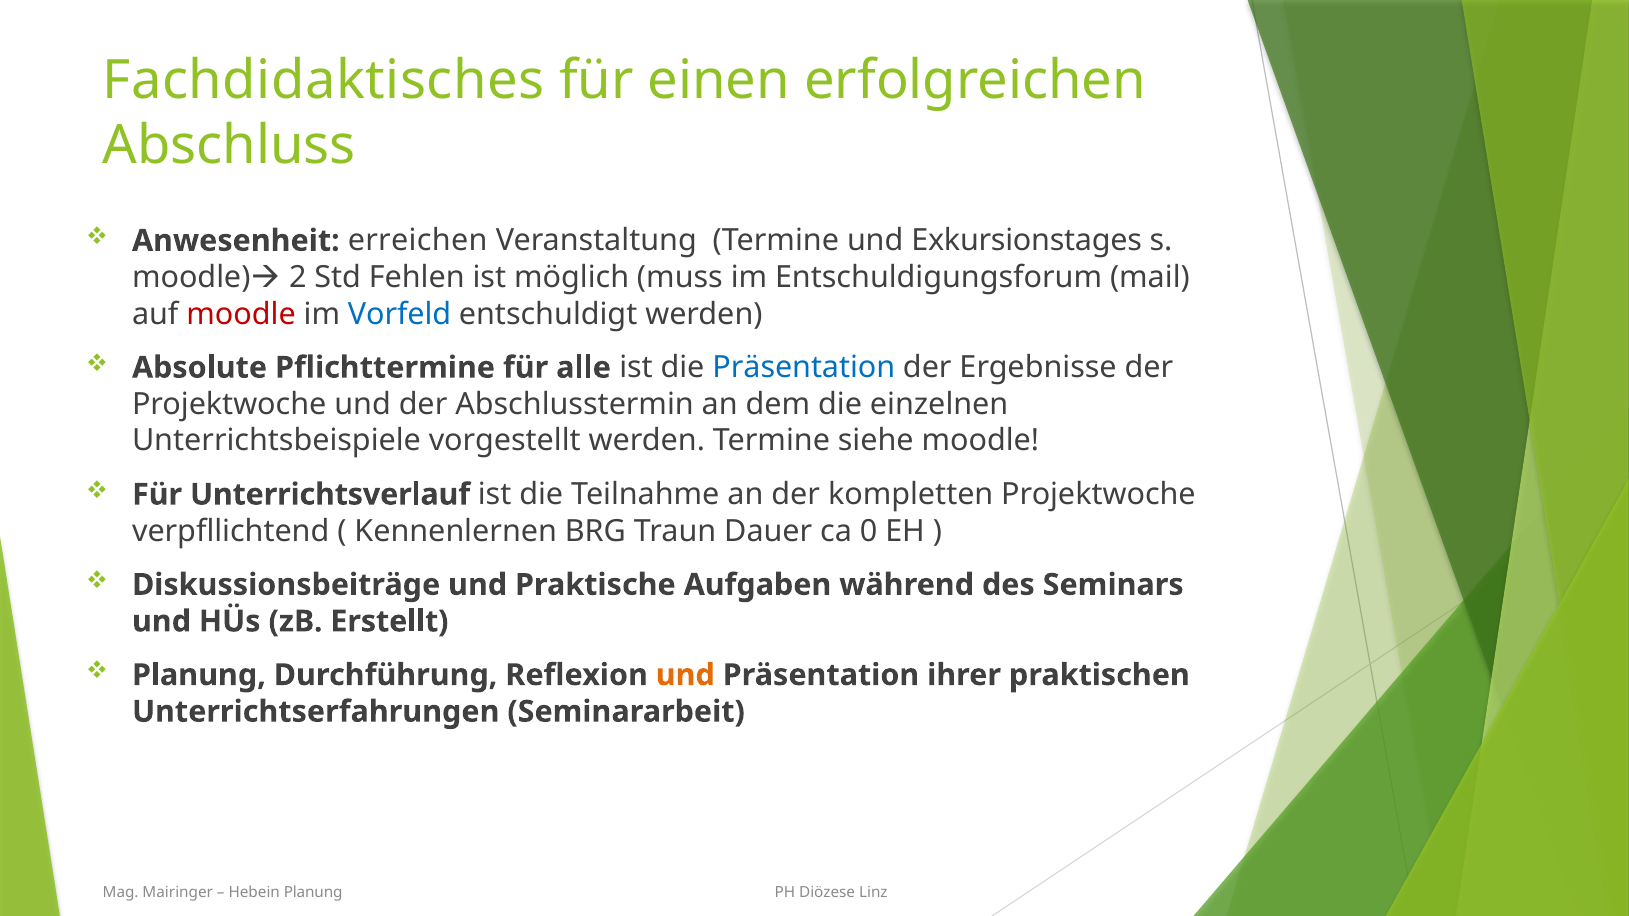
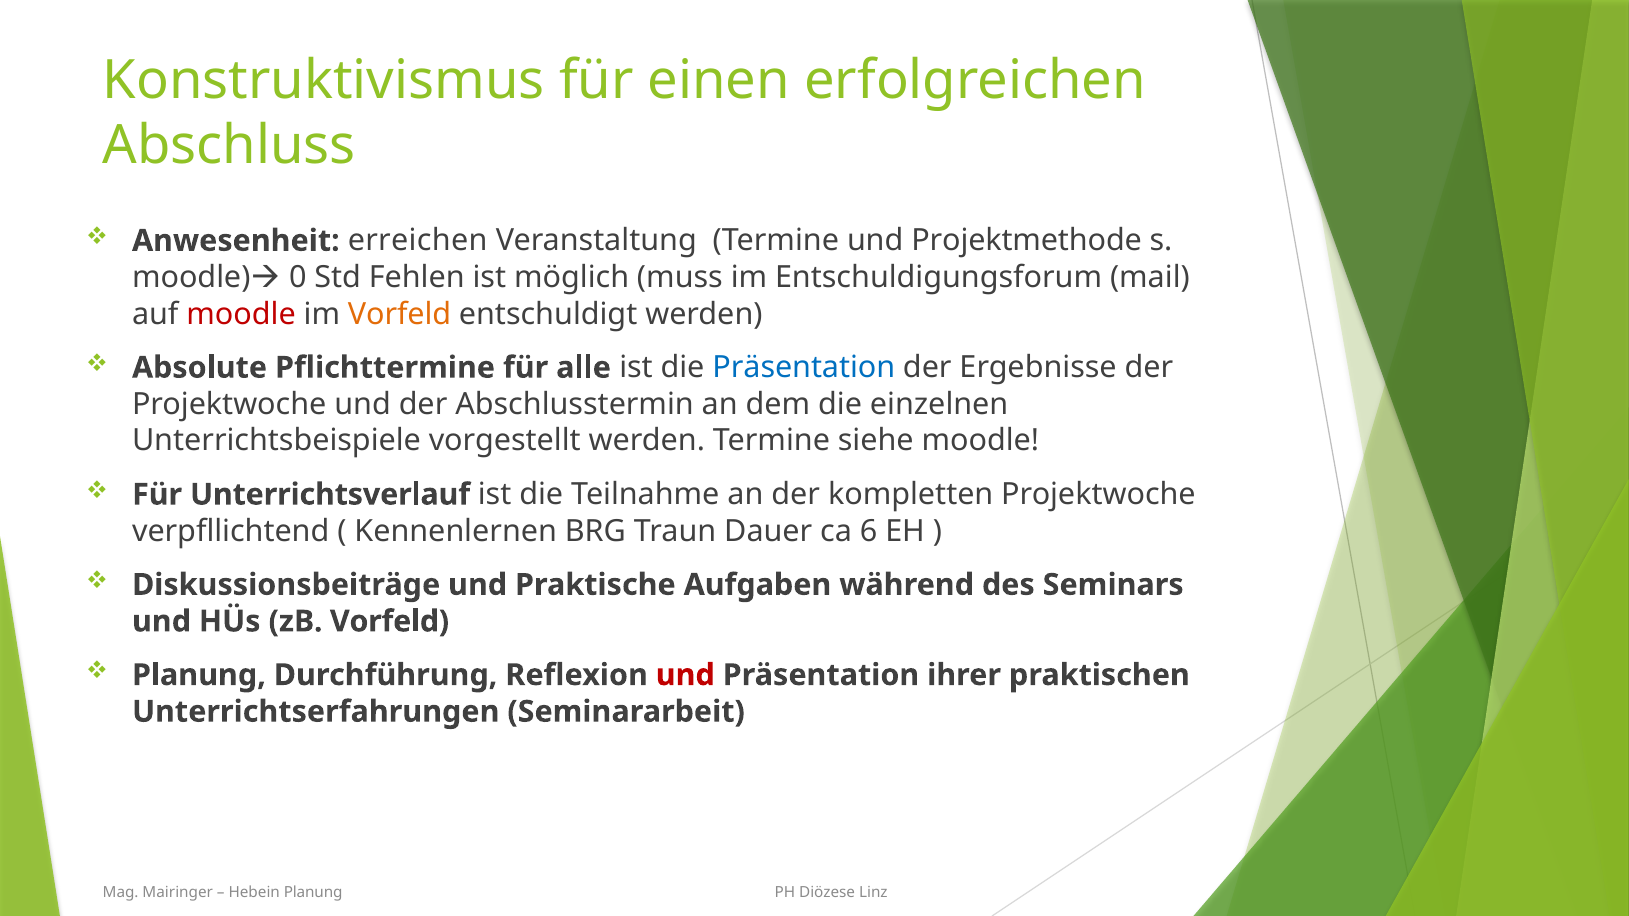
Fachdidaktisches: Fachdidaktisches -> Konstruktivismus (324, 80)
Exkursionstages: Exkursionstages -> Projektmethode (1027, 241)
2: 2 -> 0 (298, 277)
Vorfeld colour: blue -> orange (400, 314)
0: 0 -> 6 (869, 531)
zB Erstellt: Erstellt -> Vorfeld (390, 622)
und colour: orange -> red (685, 675)
